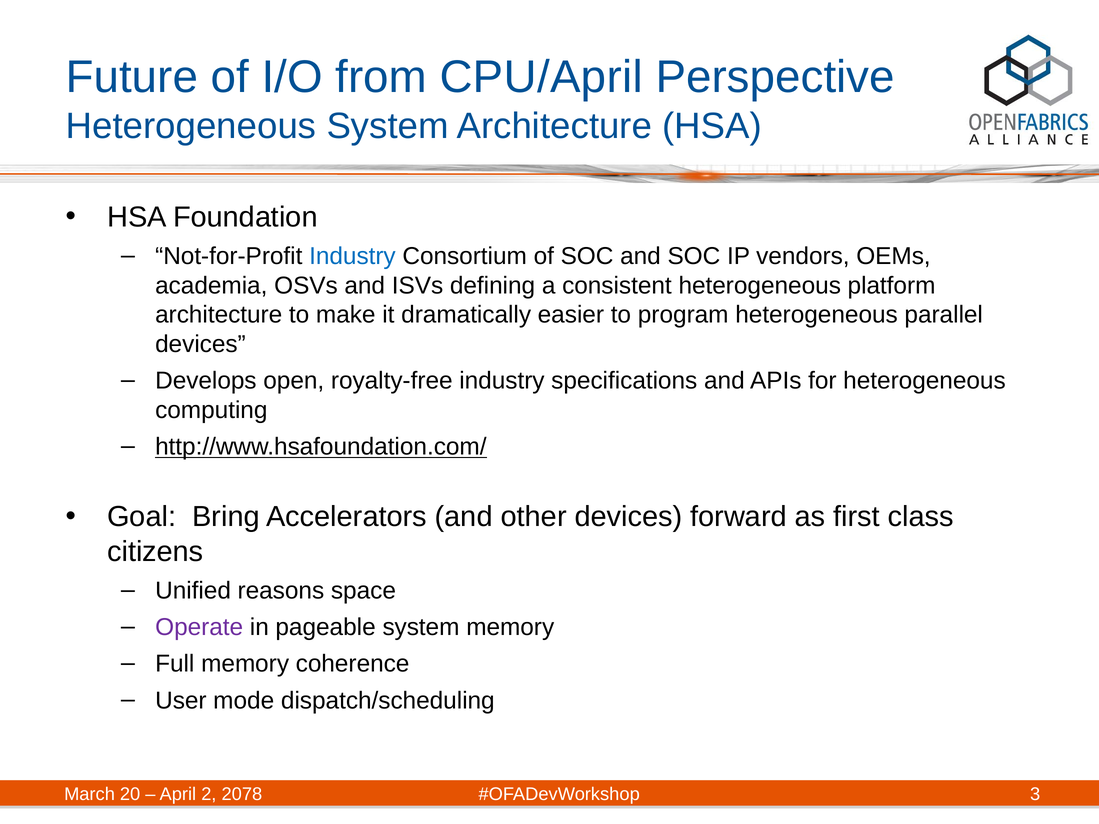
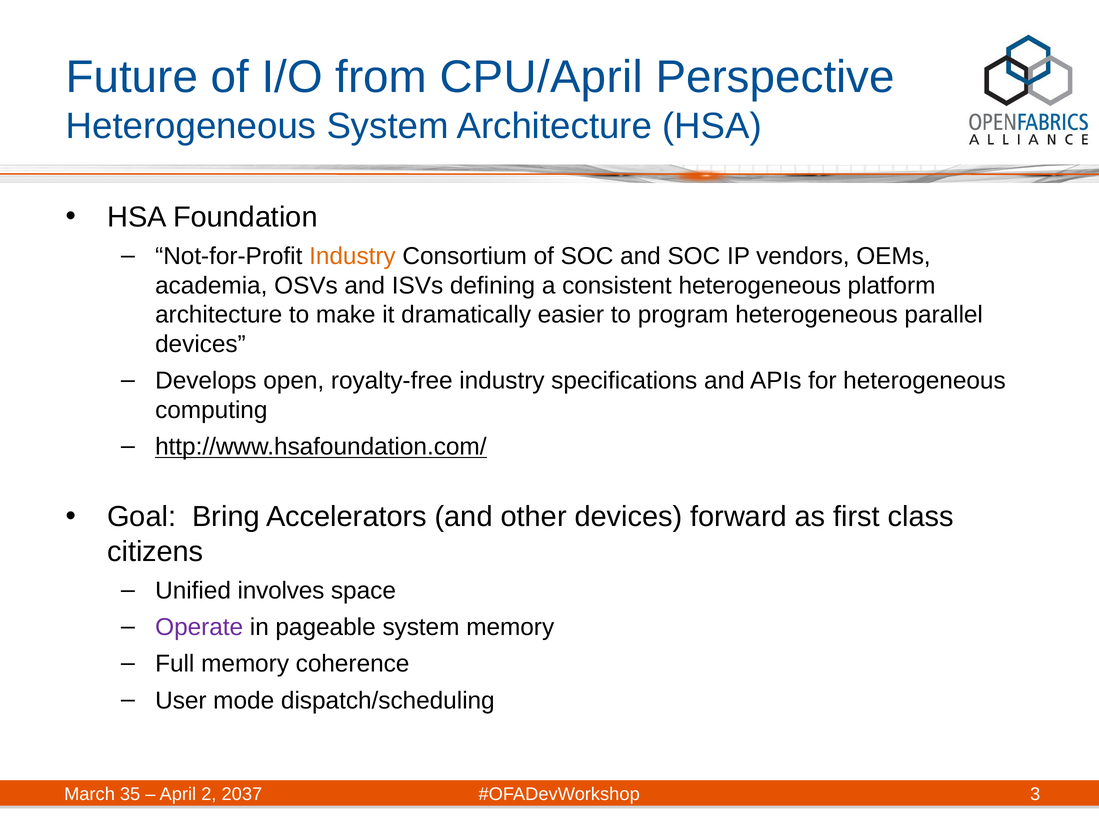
Industry colour: blue -> orange (352, 256)
reasons: reasons -> involves (281, 591)
20: 20 -> 35 (130, 794)
2078: 2078 -> 2037 (242, 794)
